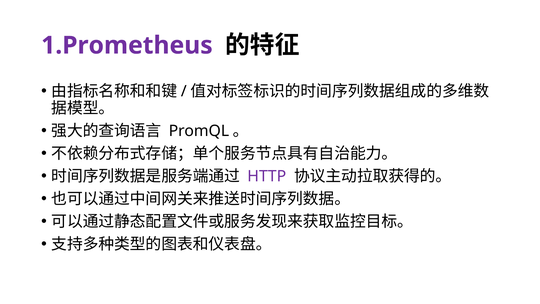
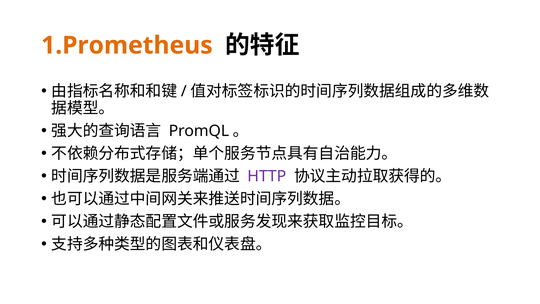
1.Prometheus colour: purple -> orange (127, 45)
